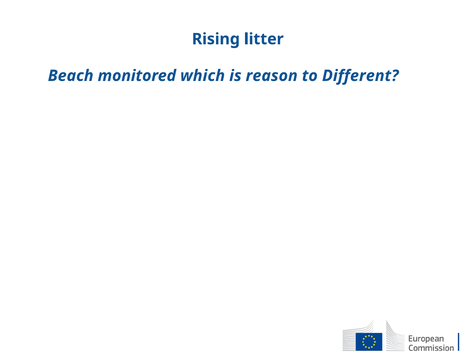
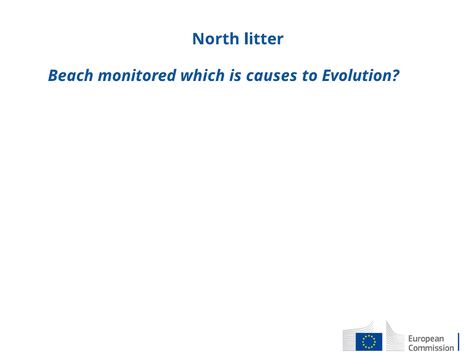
Rising: Rising -> North (216, 39)
reason: reason -> causes (272, 76)
Different: Different -> Evolution (360, 76)
